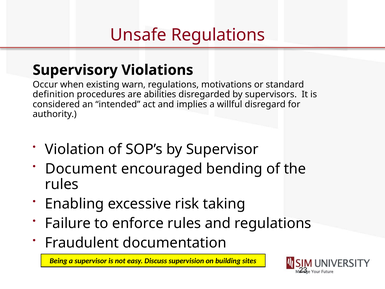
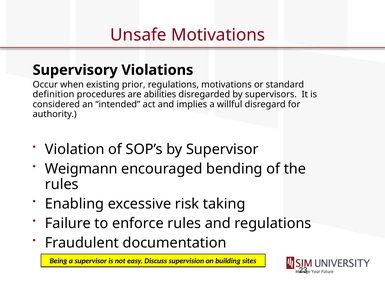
Unsafe Regulations: Regulations -> Motivations (218, 35)
warn: warn -> prior (134, 85)
Document: Document -> Weigmann (81, 169)
